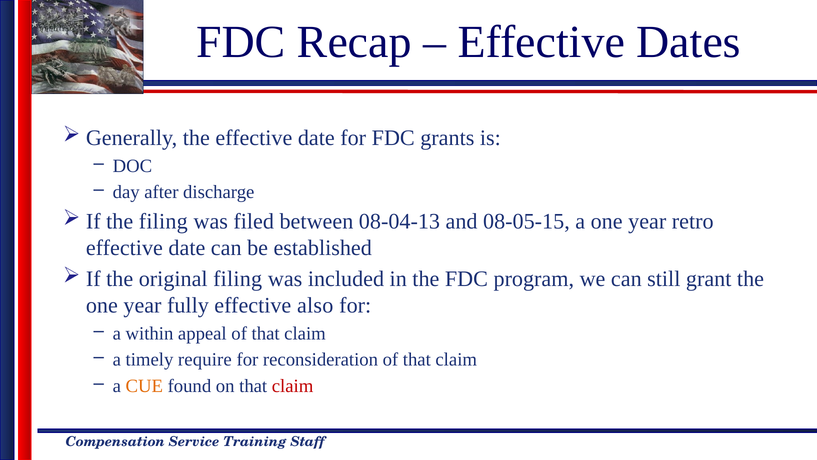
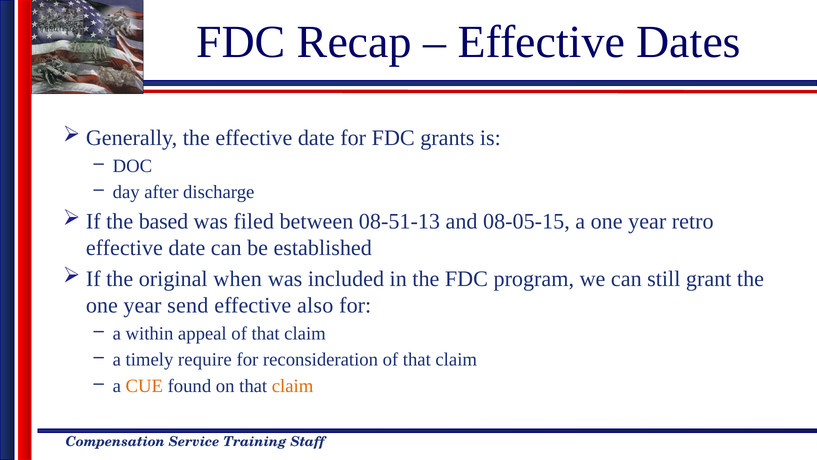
the filing: filing -> based (163, 221)
08-04-13: 08-04-13 -> 08-51-13 (399, 221)
original filing: filing -> when (238, 279)
fully: fully -> send (188, 305)
claim colour: red -> orange (293, 386)
